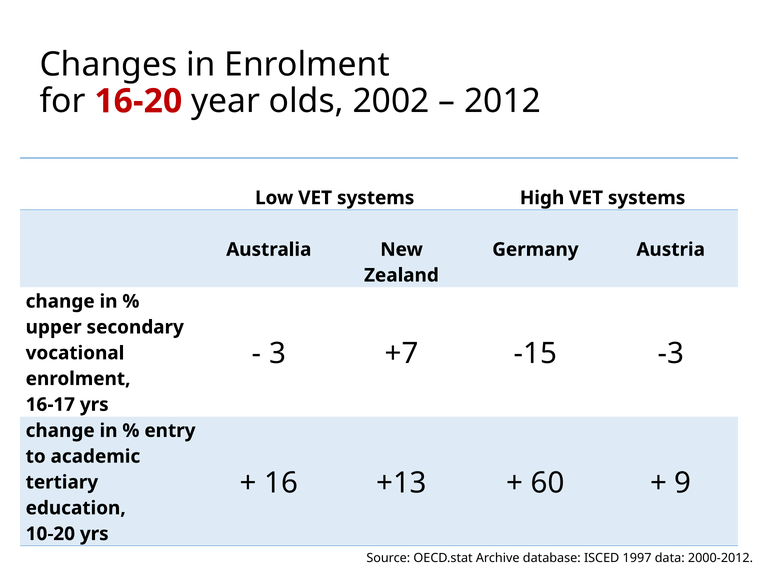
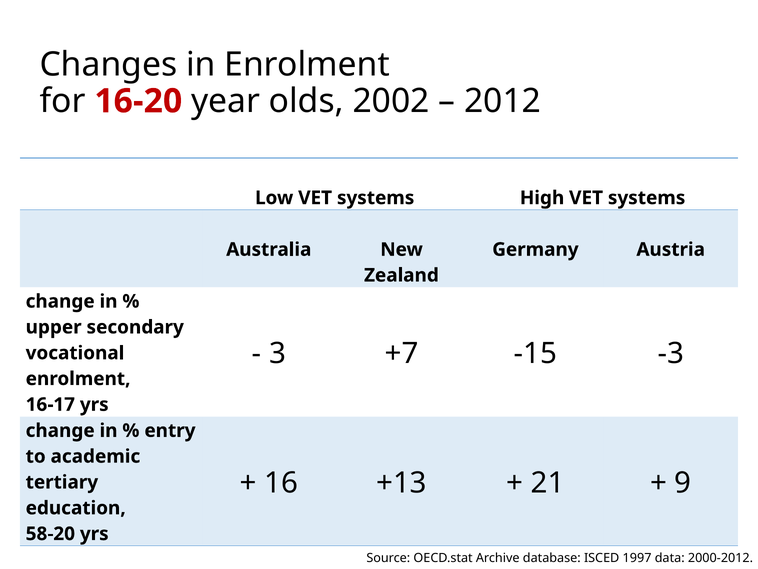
60: 60 -> 21 (548, 482)
10-20: 10-20 -> 58-20 (50, 533)
